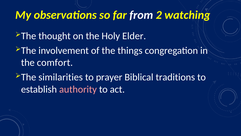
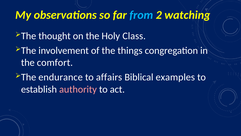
from colour: white -> light blue (141, 15)
Elder: Elder -> Class (134, 36)
similarities: similarities -> endurance (61, 77)
prayer: prayer -> affairs (109, 77)
traditions: traditions -> examples (175, 77)
